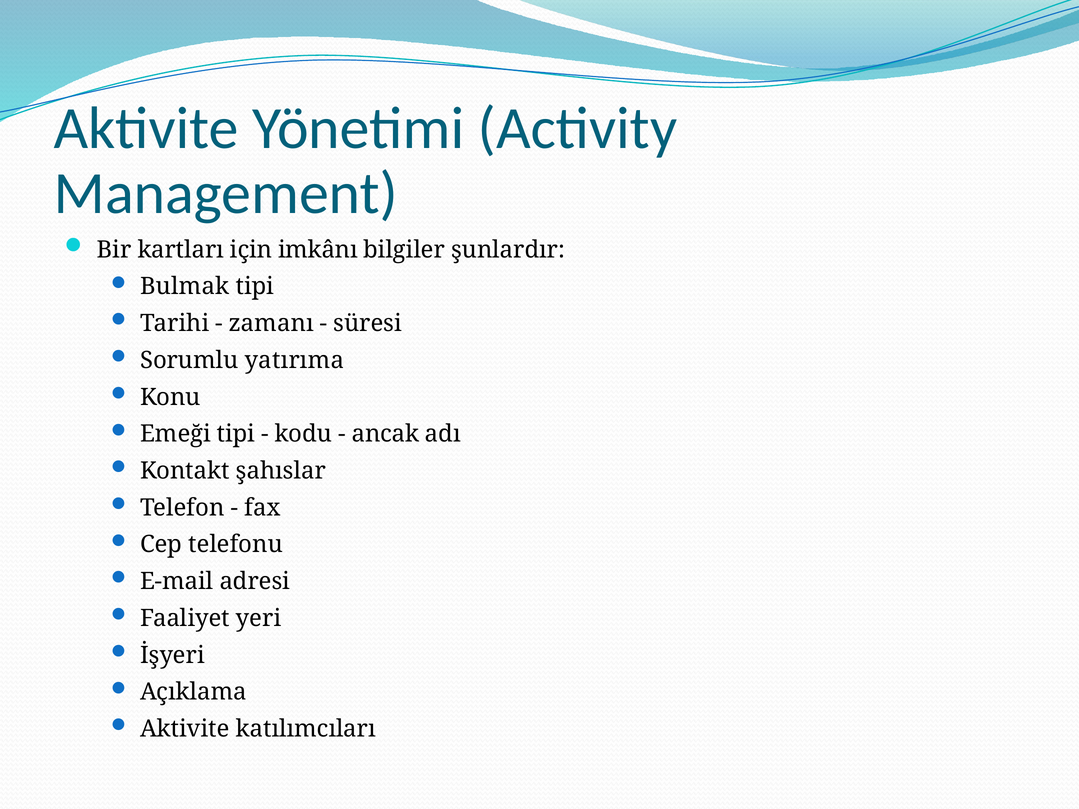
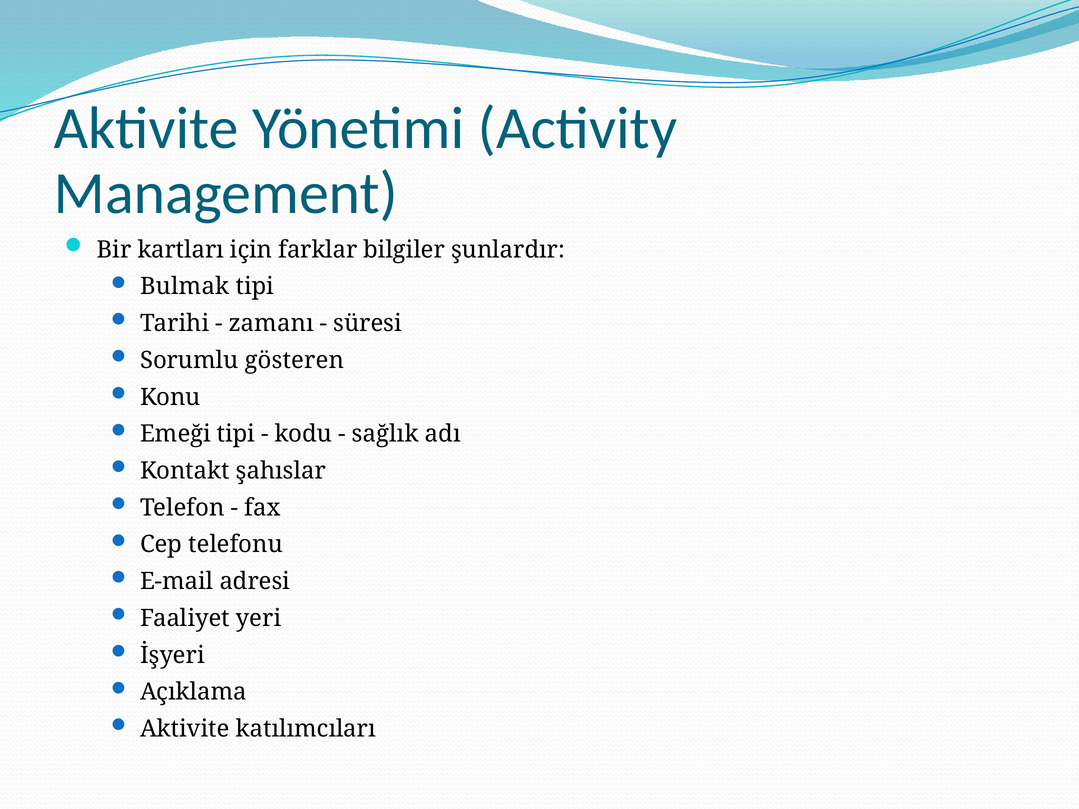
imkânı: imkânı -> farklar (318, 250)
yatırıma: yatırıma -> gösteren (294, 360)
ancak: ancak -> sağlık (385, 434)
